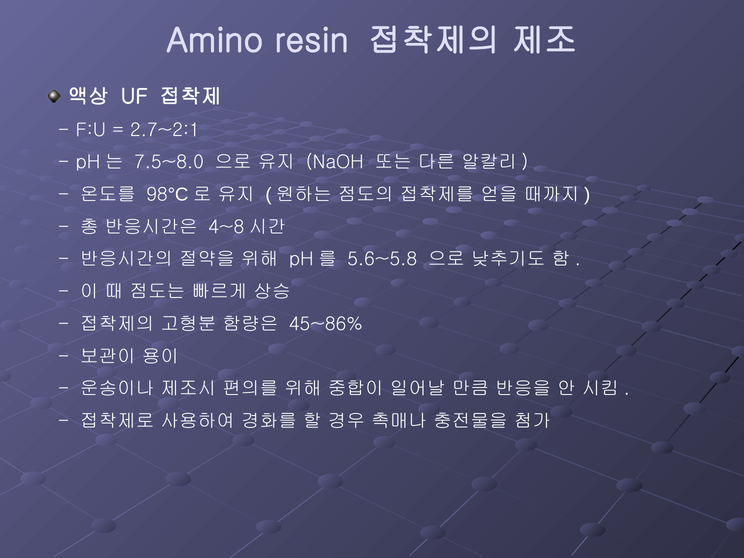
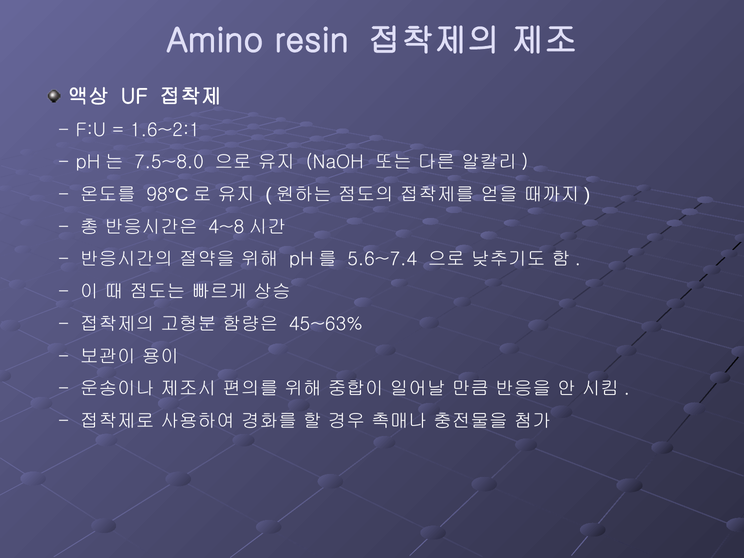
2.7~2:1: 2.7~2:1 -> 1.6~2:1 (165, 130)
5.6~5.8: 5.6~5.8 -> 5.6~7.4 (382, 259)
45~86%: 45~86% -> 45~63% (326, 324)
